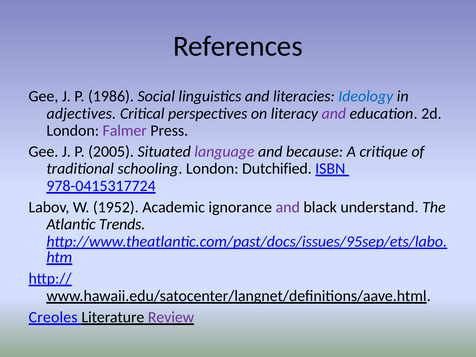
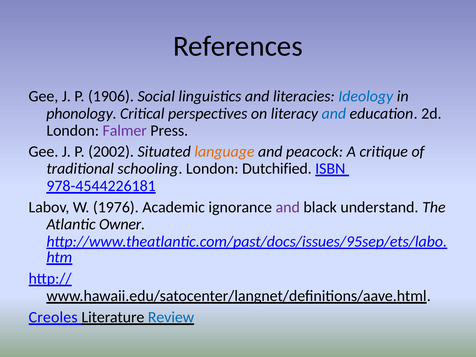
1986: 1986 -> 1906 (111, 96)
adjectives: adjectives -> phonology (82, 113)
and colour: purple -> blue (334, 113)
2005: 2005 -> 2002 (111, 152)
language colour: purple -> orange (224, 152)
because: because -> peacock (315, 152)
978-0415317724: 978-0415317724 -> 978-4544226181 (101, 186)
1952: 1952 -> 1976 (116, 207)
Trends: Trends -> Owner (122, 224)
Review colour: purple -> blue (171, 317)
